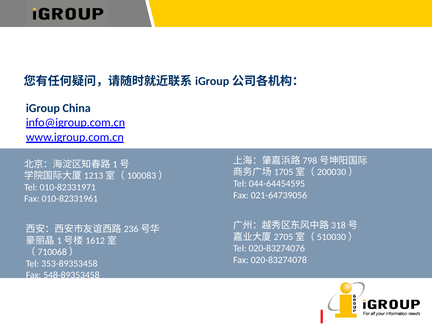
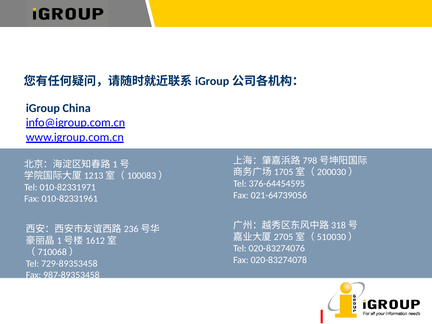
044-64454595: 044-64454595 -> 376-64454595 (277, 184)
353-89353458: 353-89353458 -> 729-89353458 (69, 264)
548-89353458: 548-89353458 -> 987-89353458 (71, 275)
